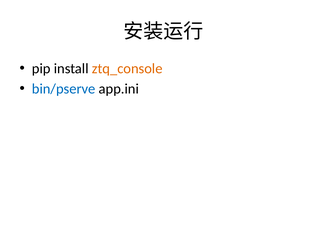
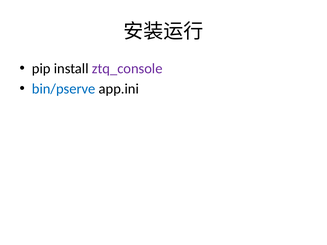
ztq_console colour: orange -> purple (127, 69)
